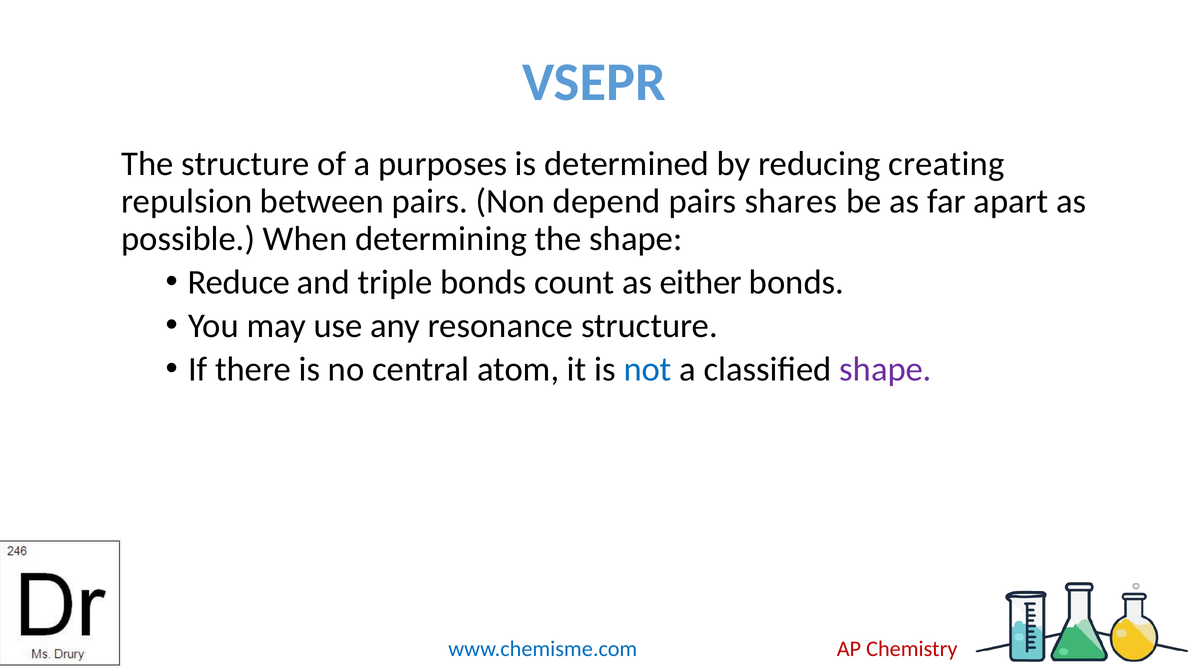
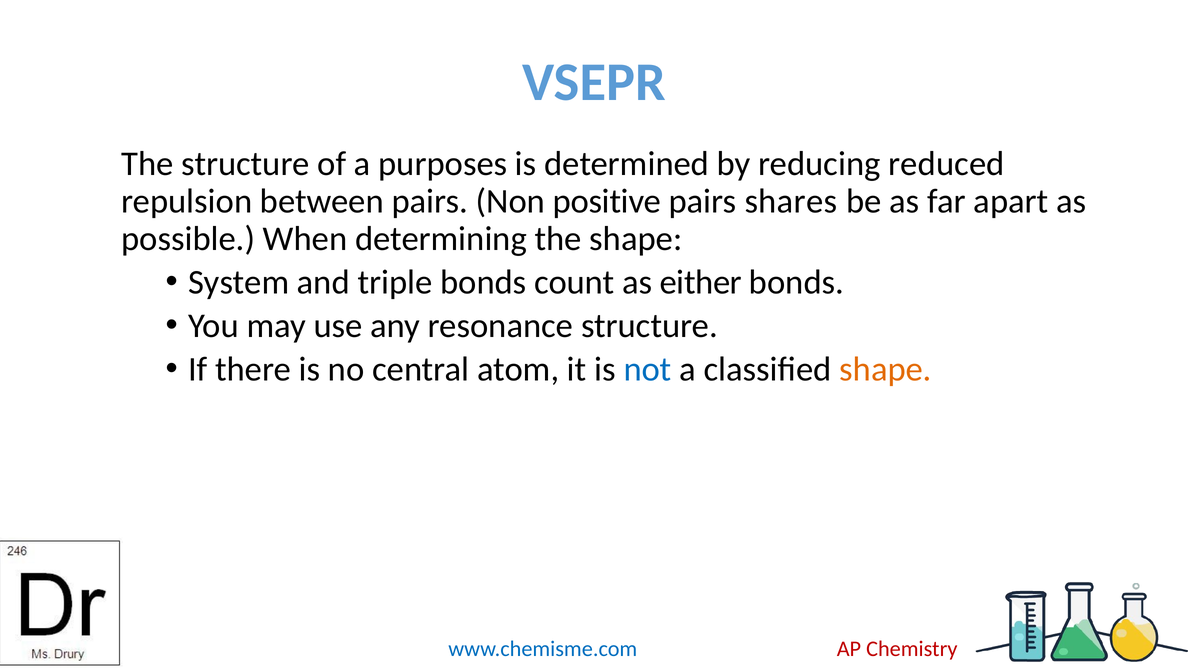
creating: creating -> reduced (946, 164)
depend: depend -> positive (607, 201)
Reduce: Reduce -> System (239, 282)
shape colour: purple -> orange (885, 369)
